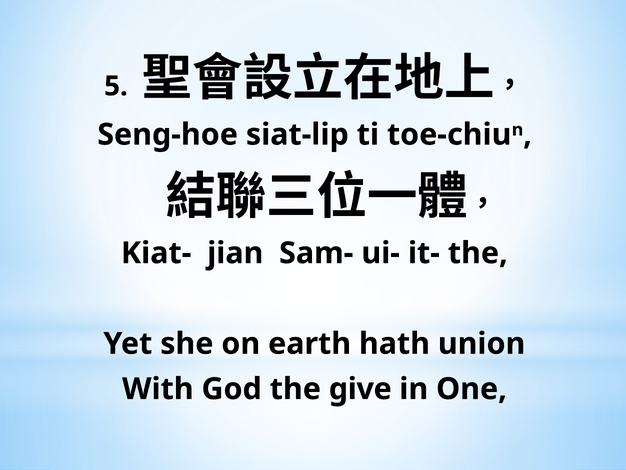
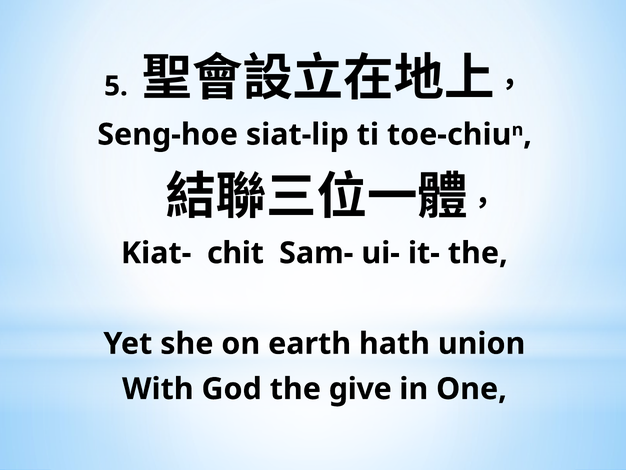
jian: jian -> chit (235, 253)
